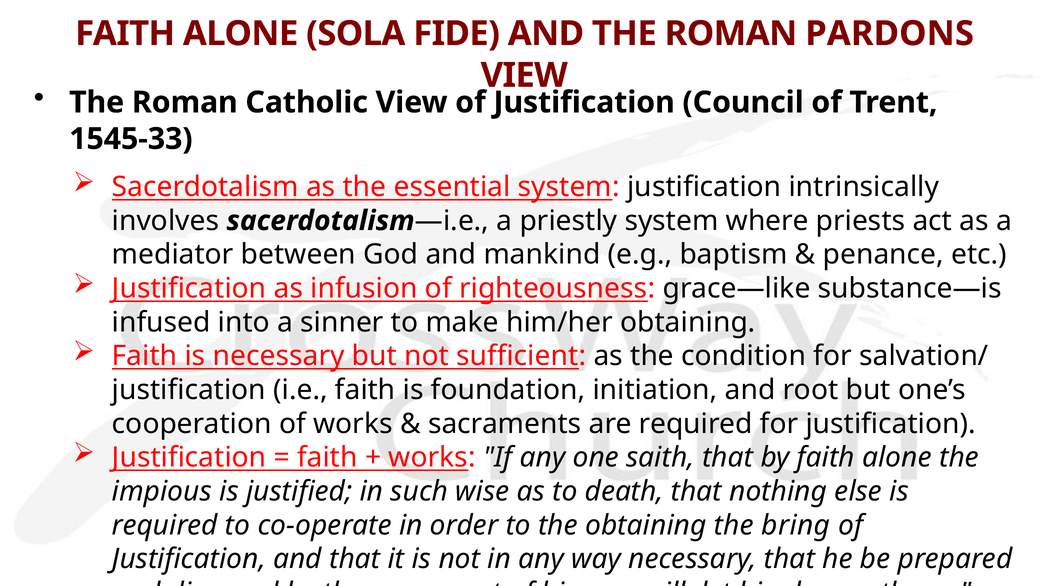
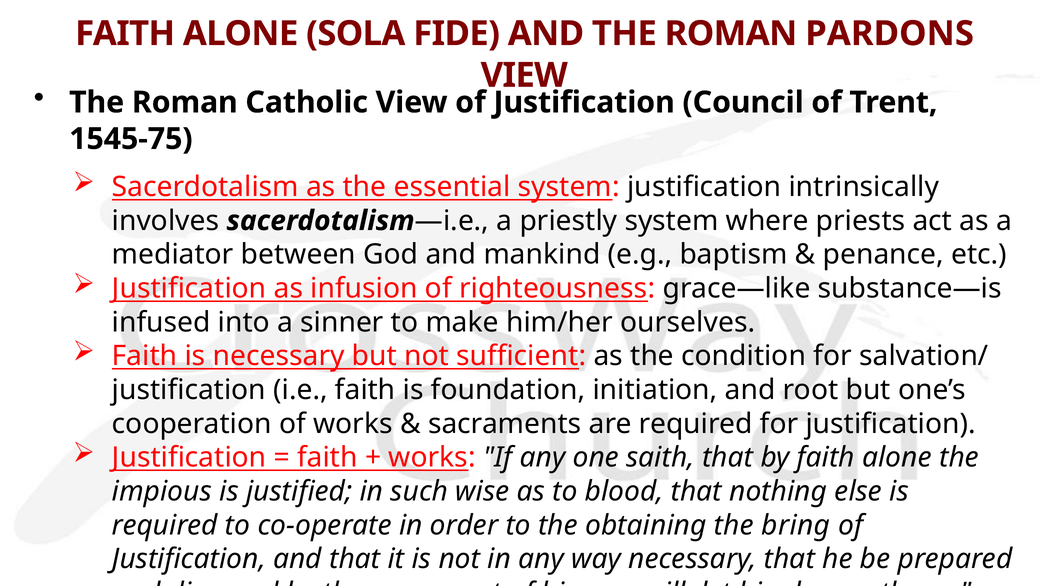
1545-33: 1545-33 -> 1545-75 (131, 139)
him/her obtaining: obtaining -> ourselves (688, 322)
death: death -> blood (624, 492)
